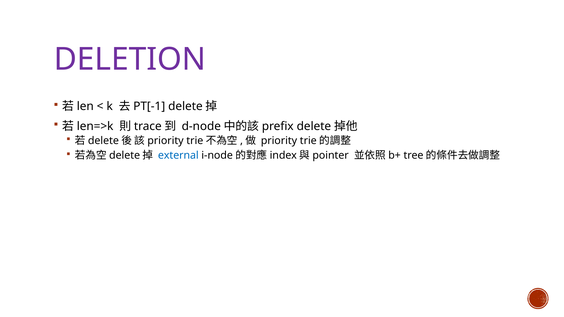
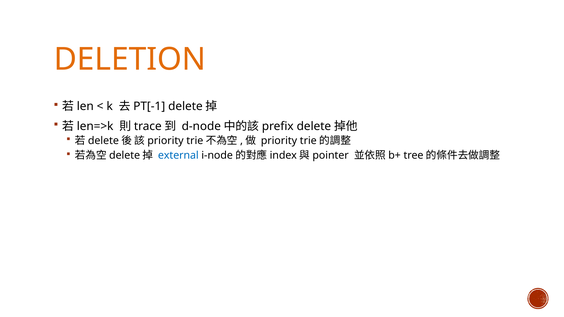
DELETION colour: purple -> orange (130, 59)
